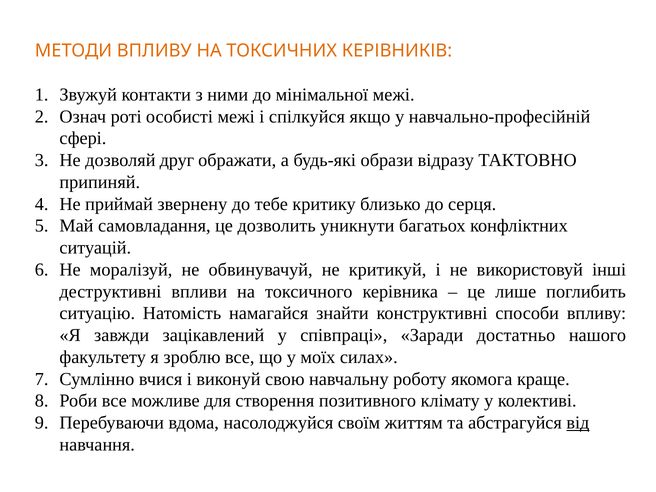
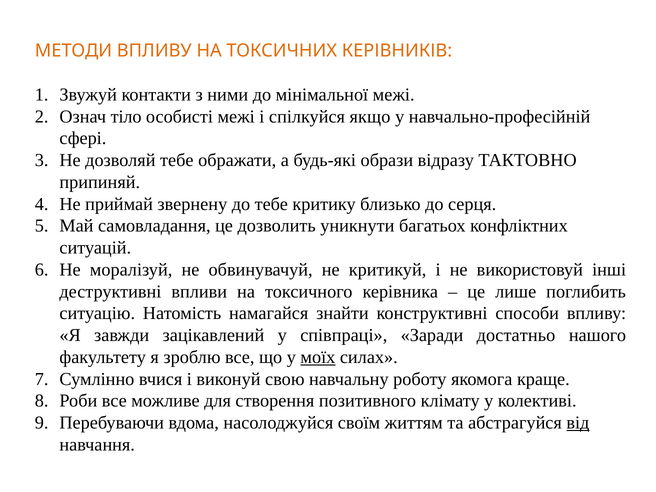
роті: роті -> тіло (126, 117)
дозволяй друг: друг -> тебе (177, 160)
моїх underline: none -> present (318, 357)
